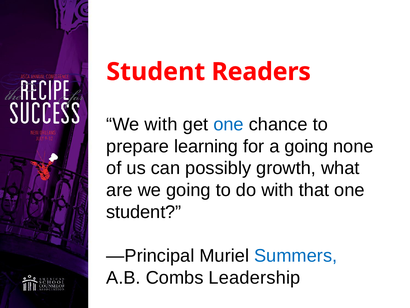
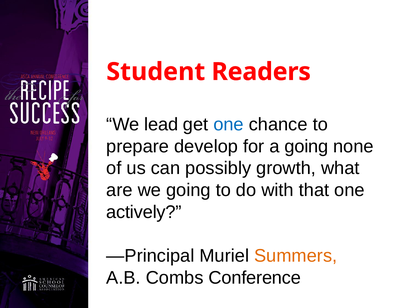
We with: with -> lead (161, 124)
learning: learning -> develop (206, 146)
student: student -> actively (144, 212)
Summers colour: blue -> orange (296, 255)
Leadership: Leadership -> Conference (255, 277)
